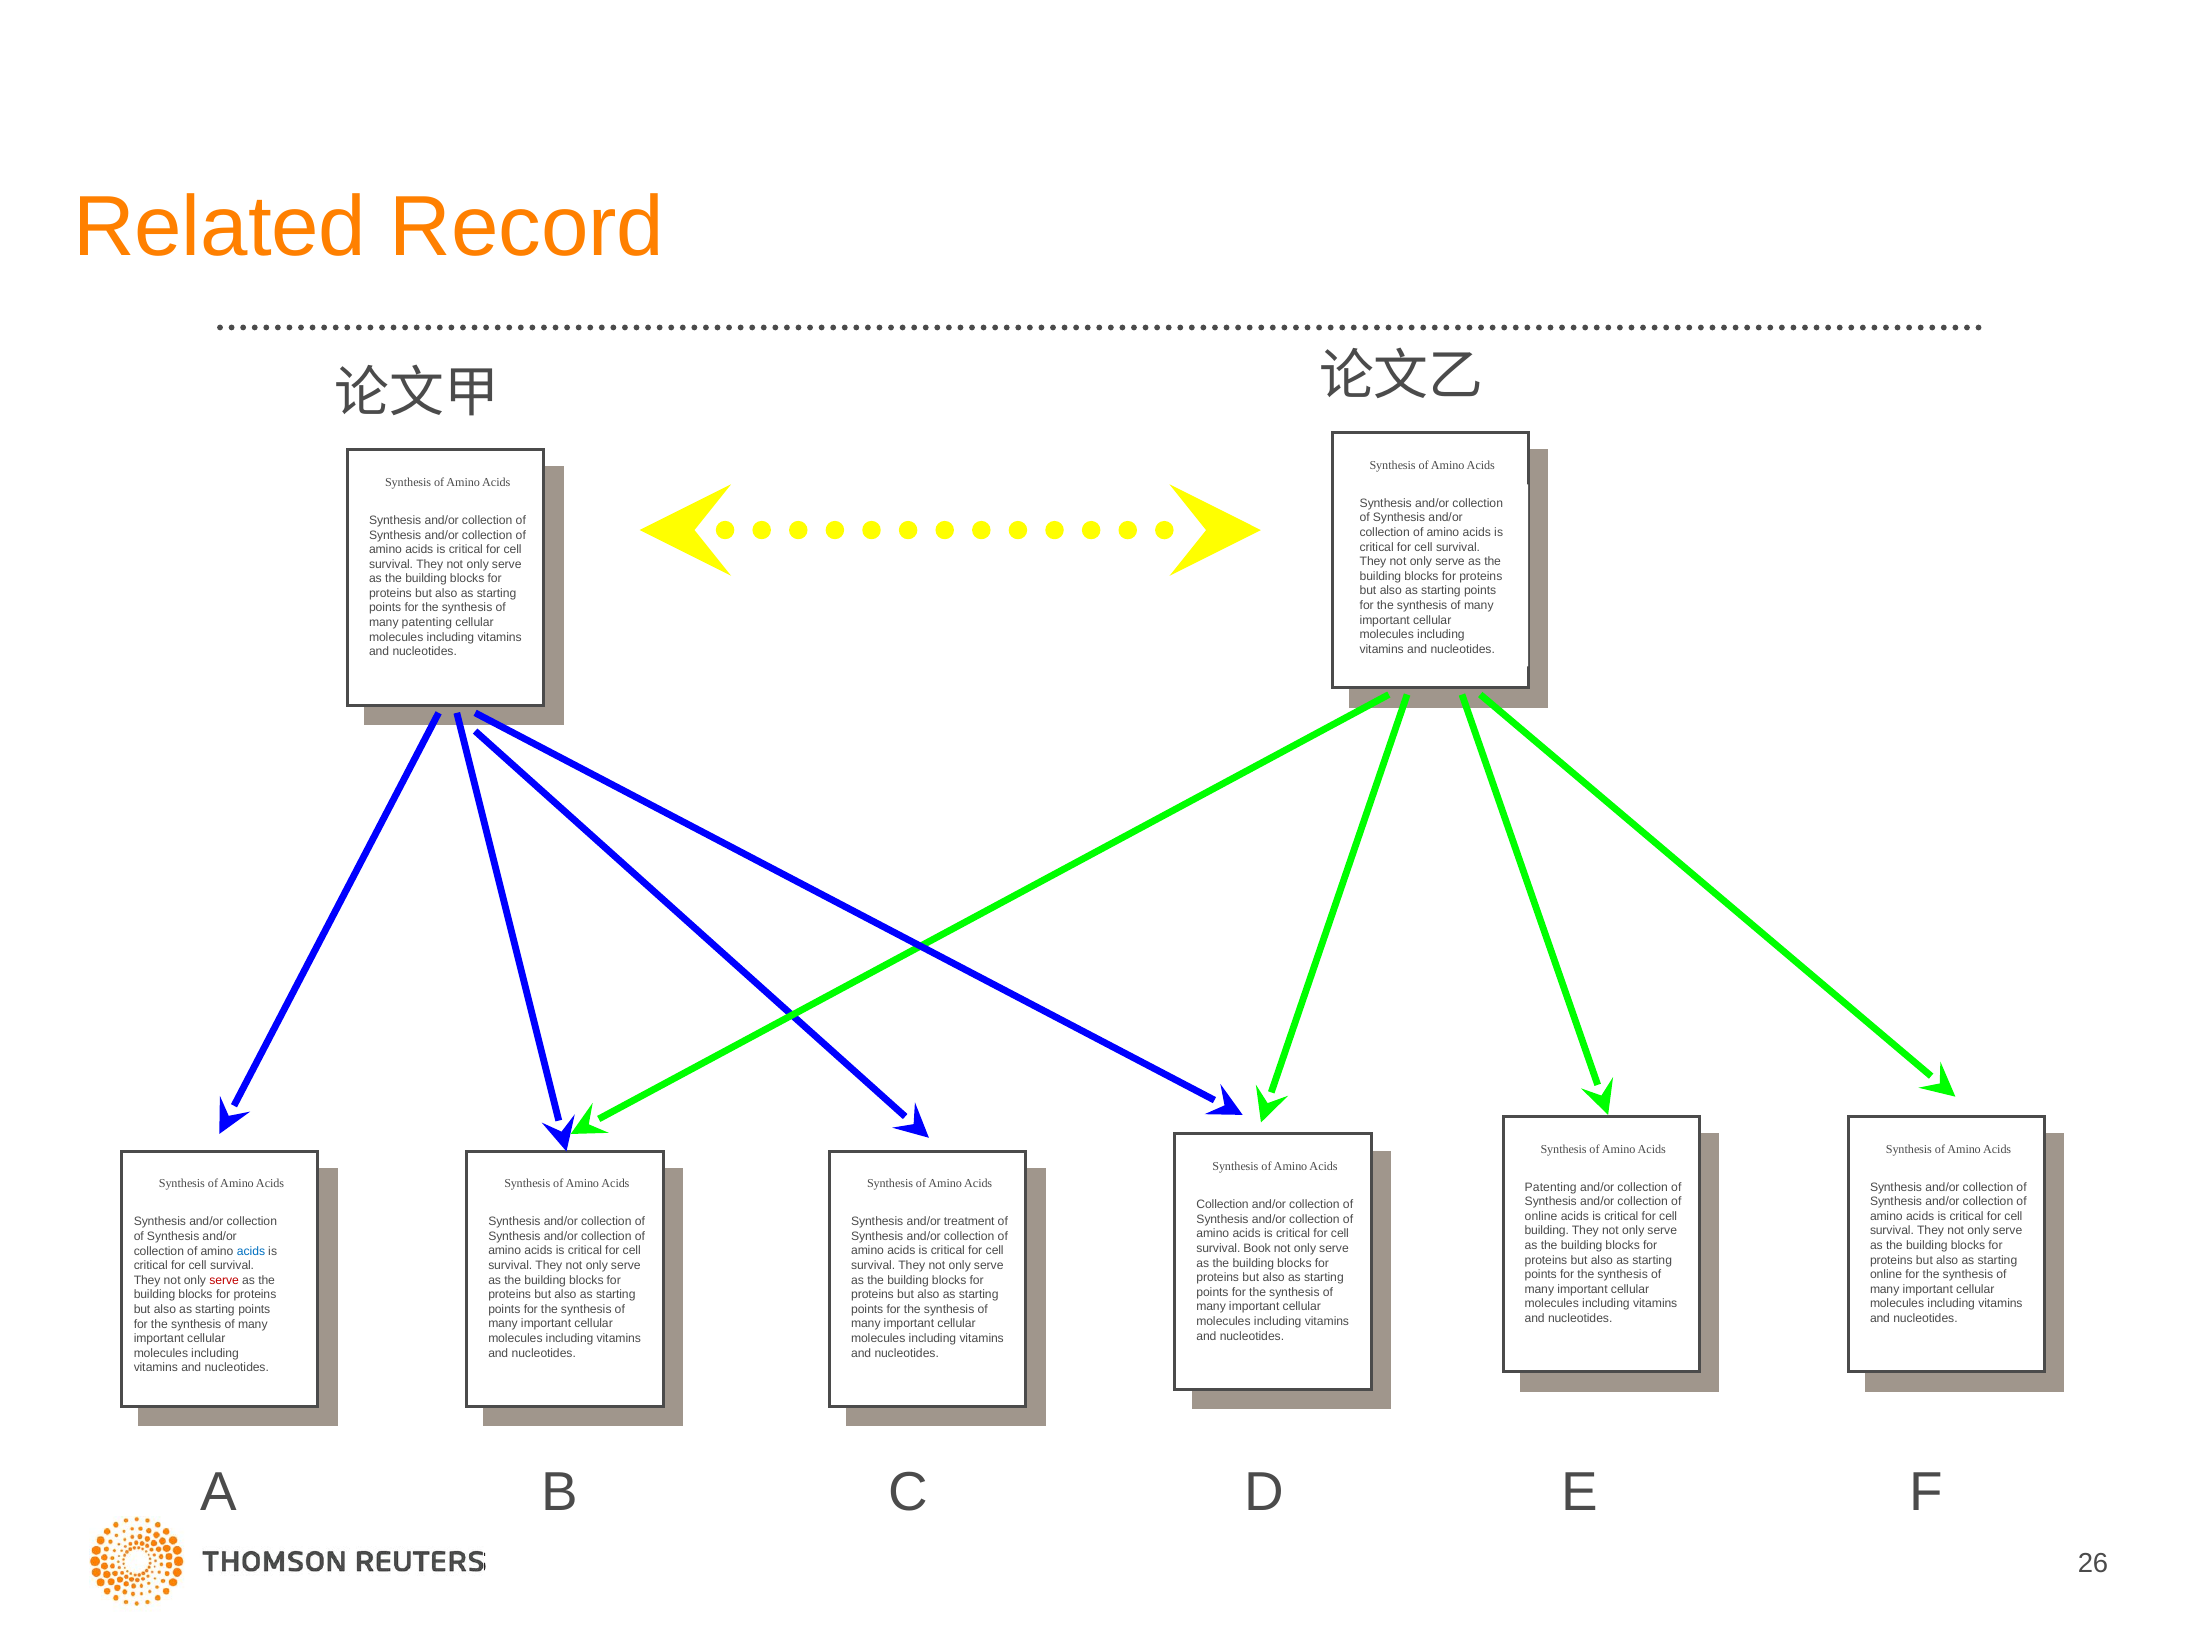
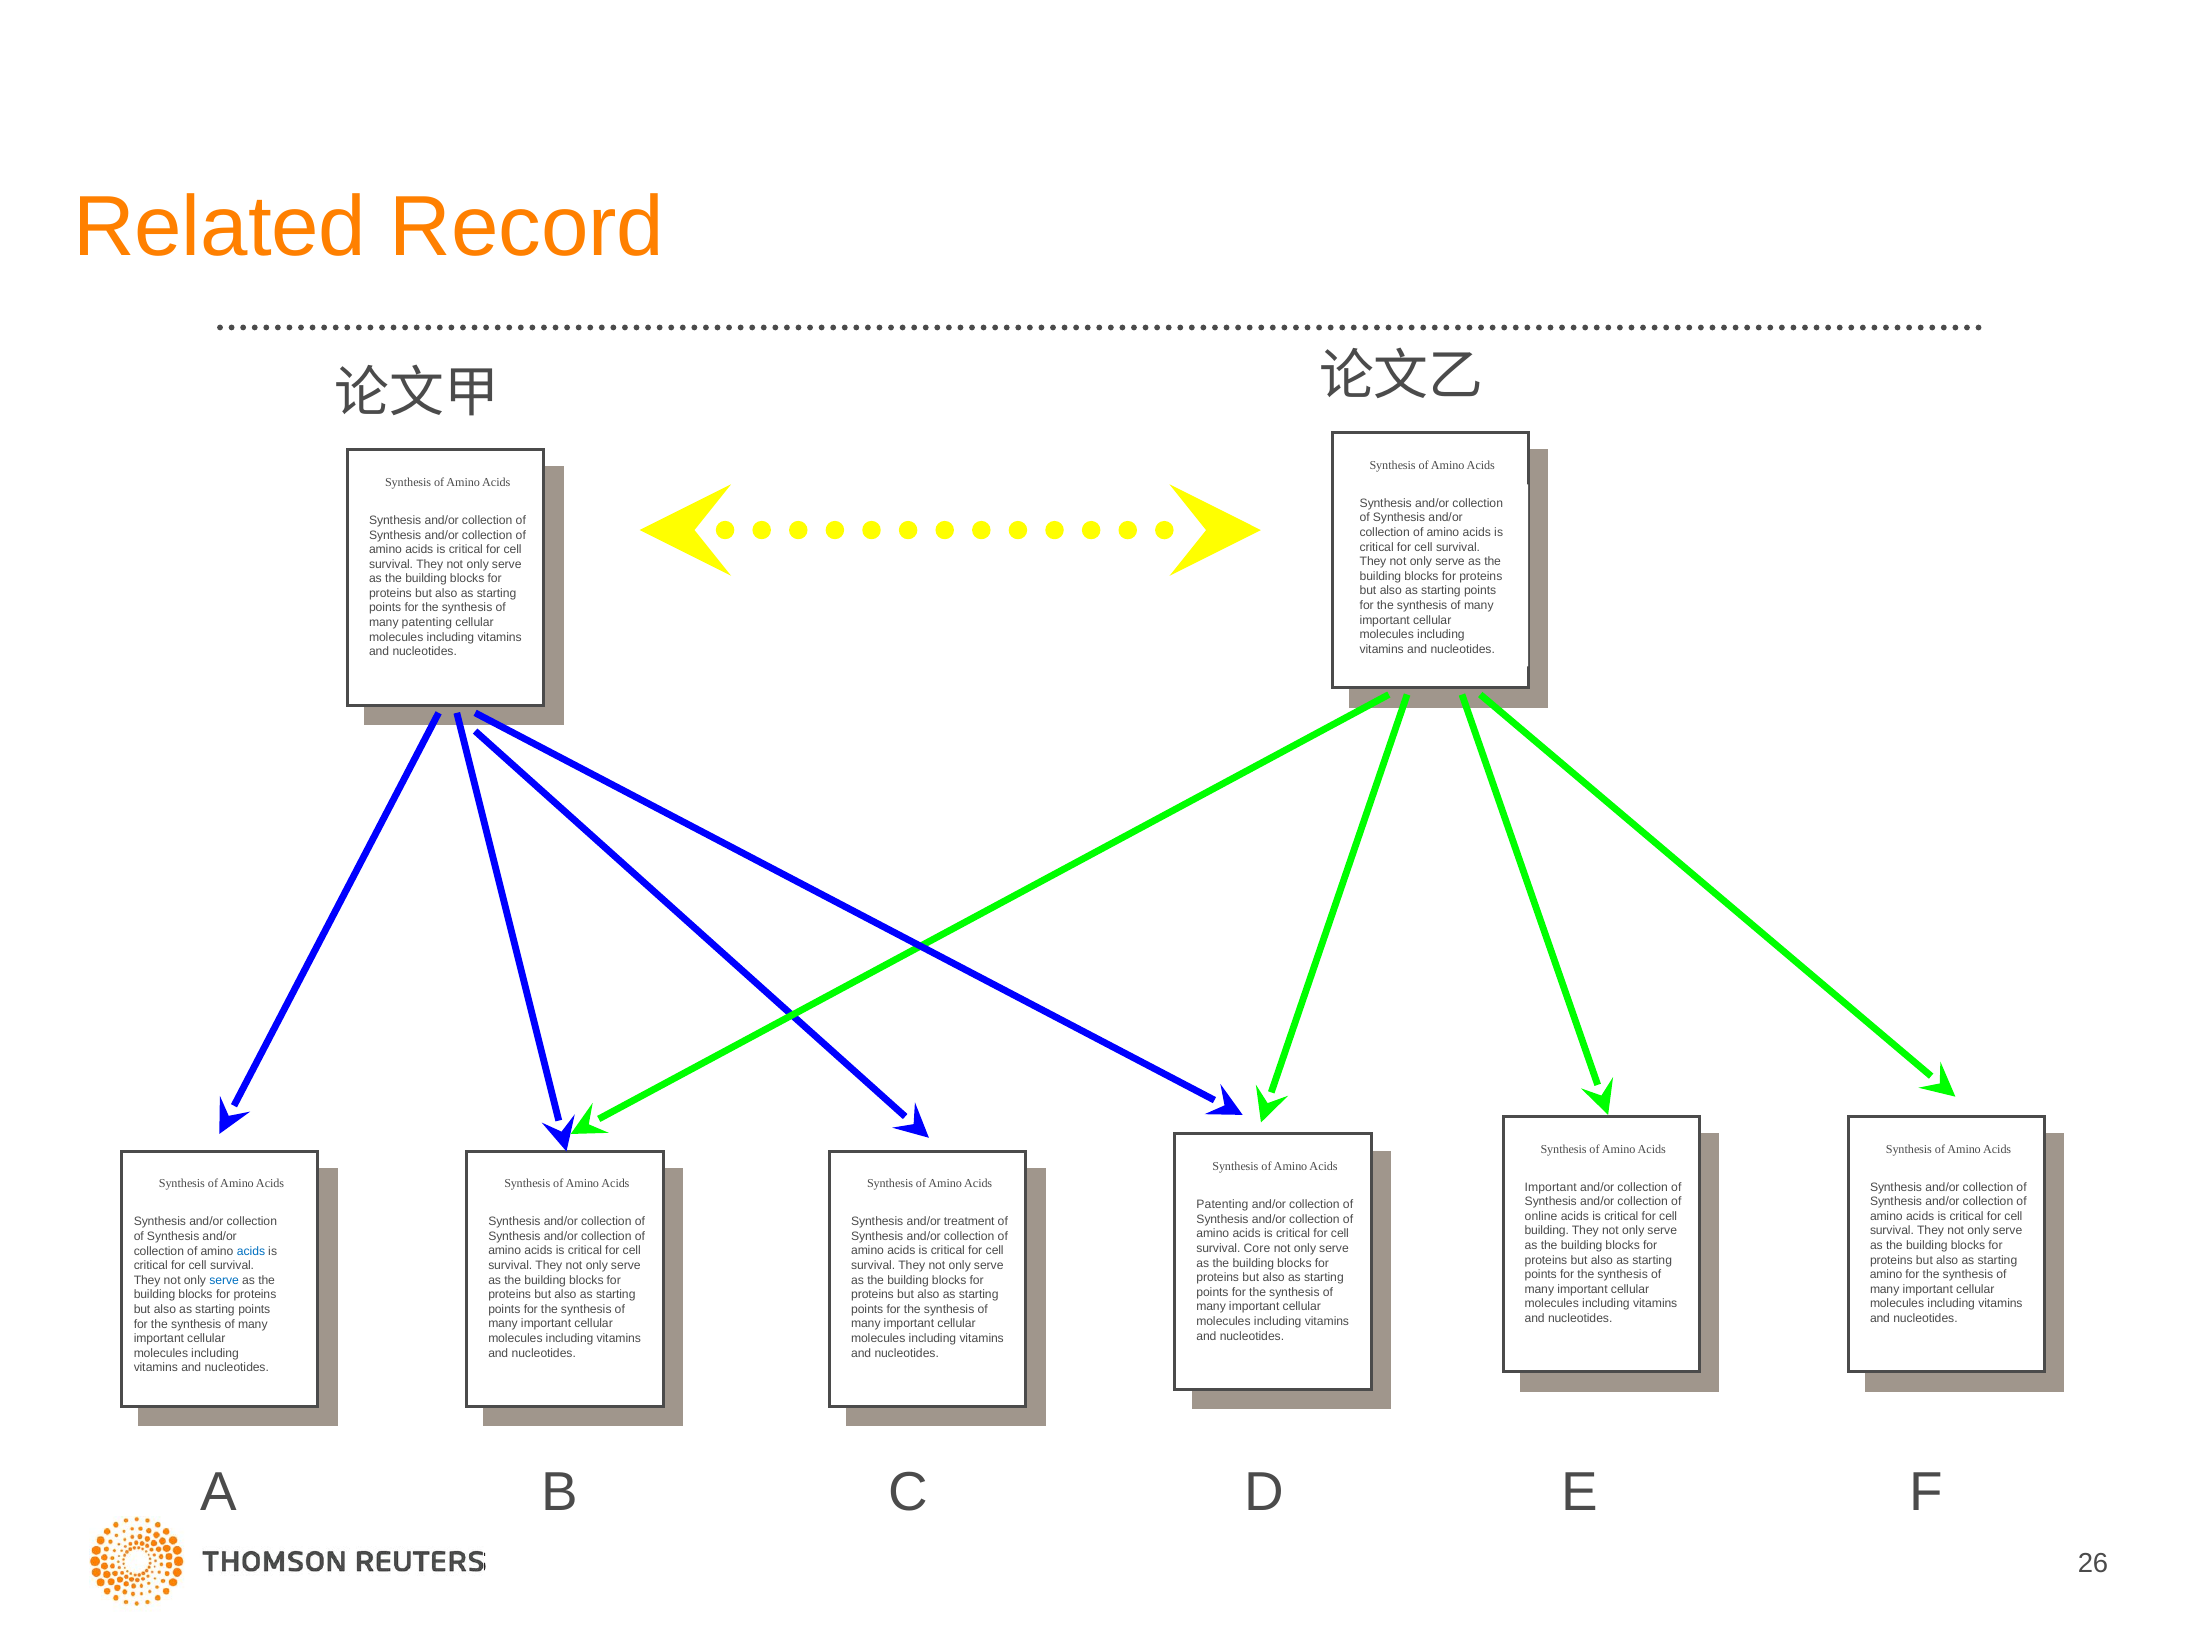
Patenting: Patenting -> Important (1551, 1187)
Collection: Collection -> Patenting (1222, 1204)
Book: Book -> Core (1257, 1248)
online: online -> amino (1886, 1274)
serve colour: red -> blue (224, 1280)
